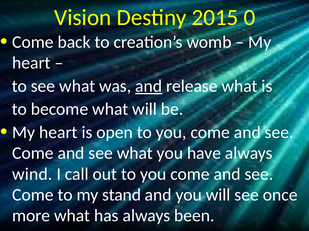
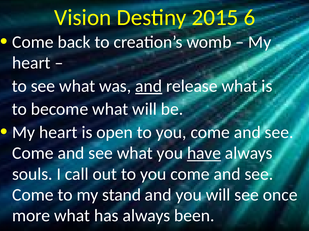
0: 0 -> 6 (250, 17)
have underline: none -> present (204, 154)
wind: wind -> souls (32, 175)
